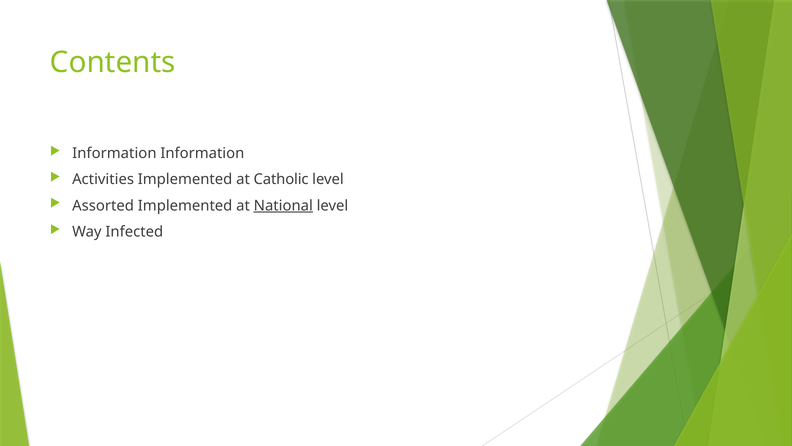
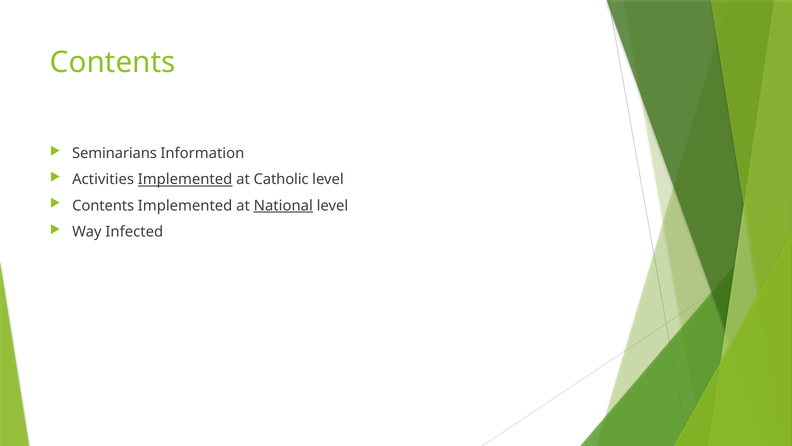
Information: Information -> Seminarians (114, 153)
Implemented underline: none -> present (185, 179)
Assorted: Assorted -> Contents (103, 205)
